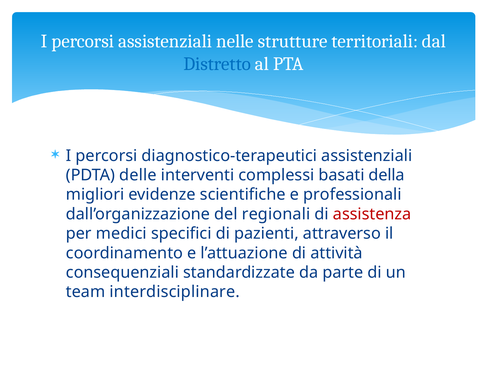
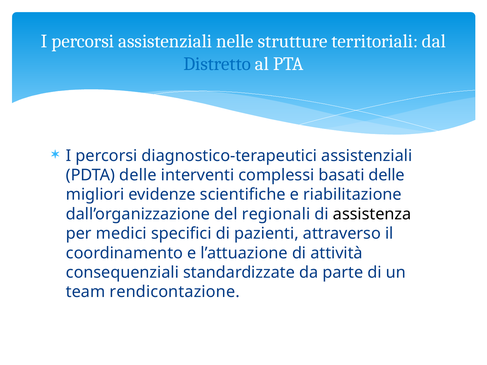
basati della: della -> delle (387, 175)
professionali: professionali -> riabilitazione (352, 195)
assistenza colour: red -> black (372, 214)
interdisciplinare: interdisciplinare -> rendicontazione (175, 292)
